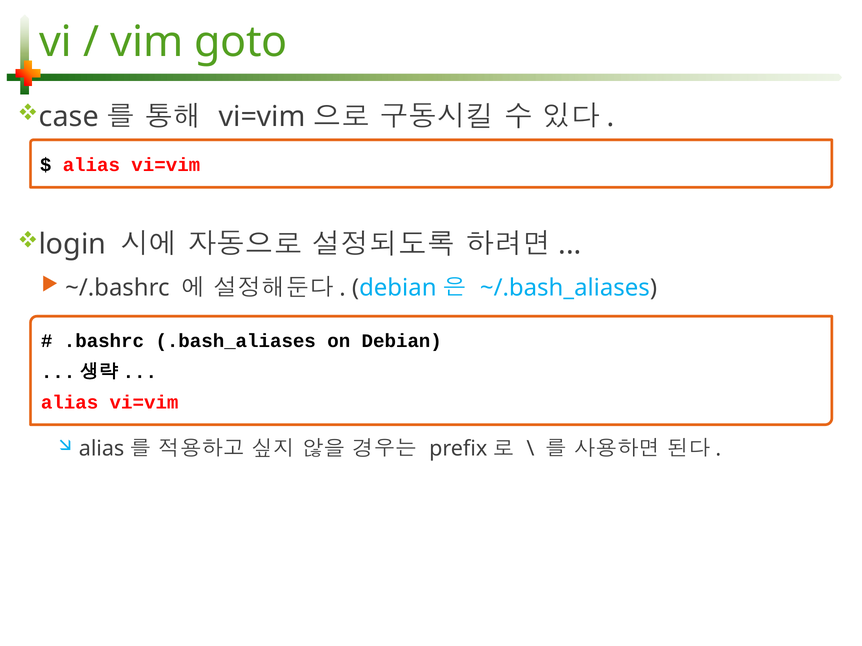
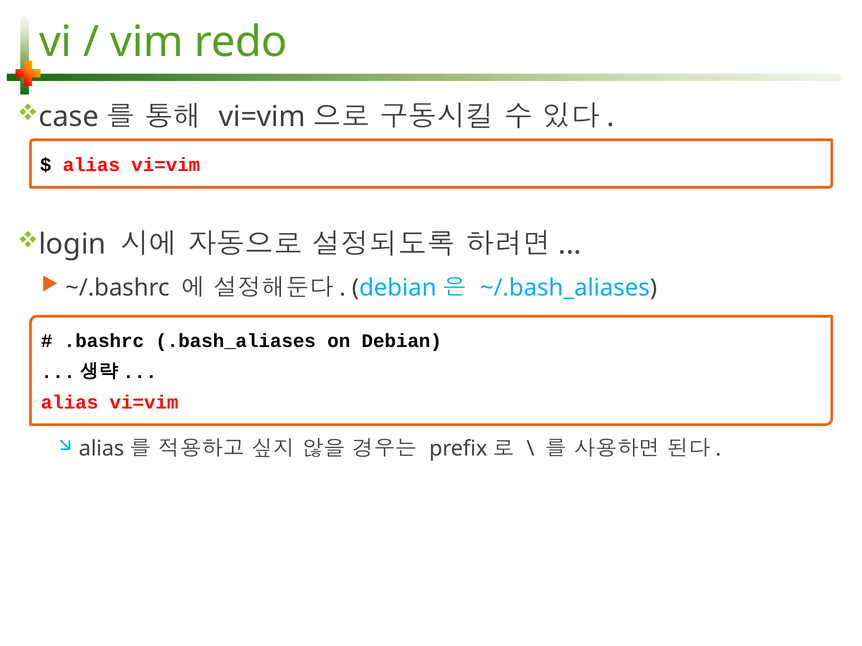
goto: goto -> redo (241, 42)
